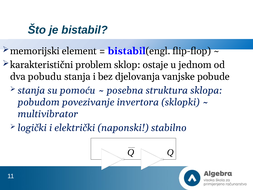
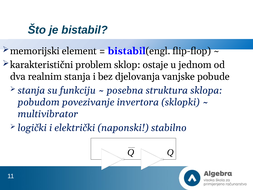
pobudu: pobudu -> realnim (45, 77)
pomoću: pomoću -> funkciju (78, 90)
